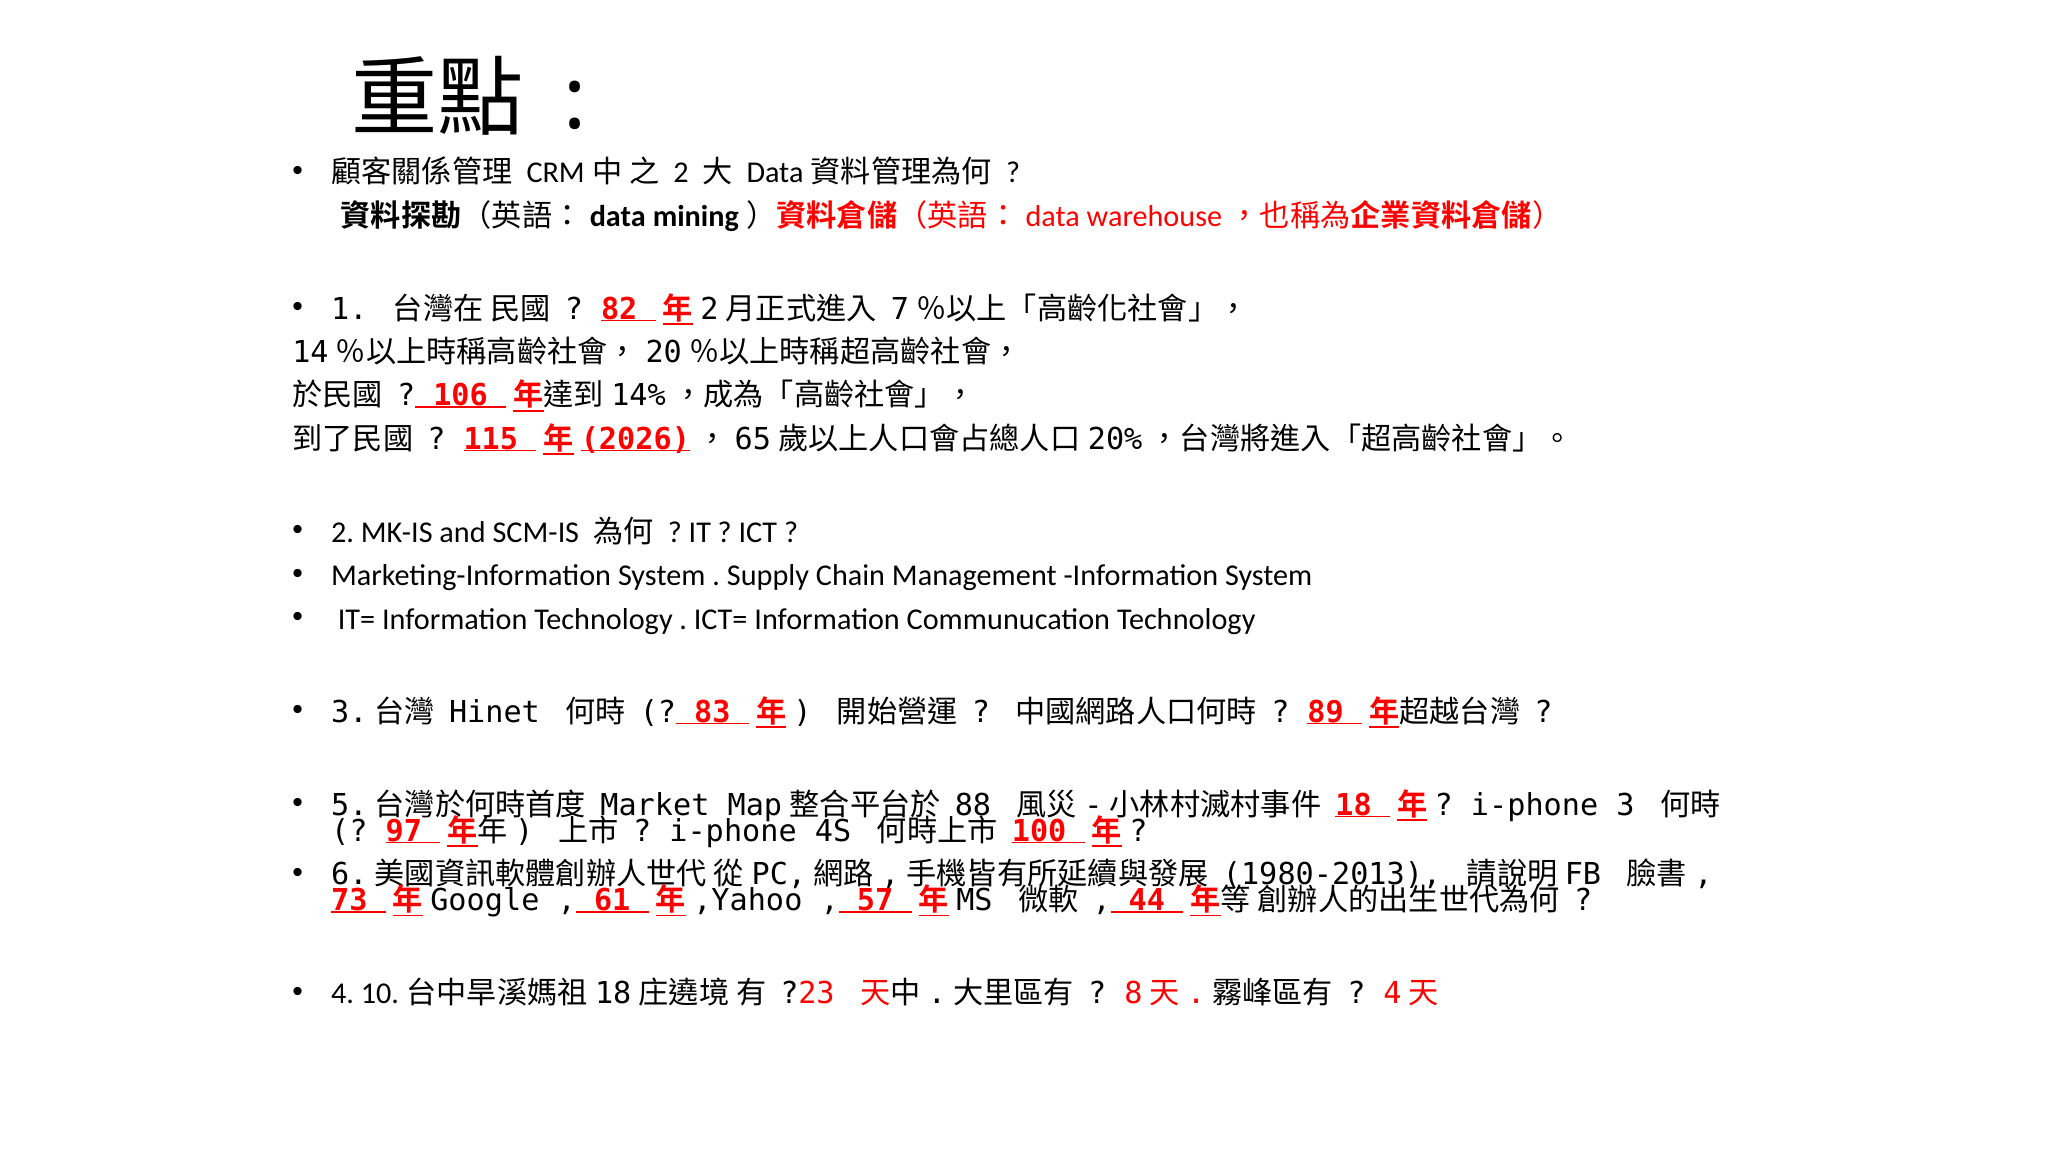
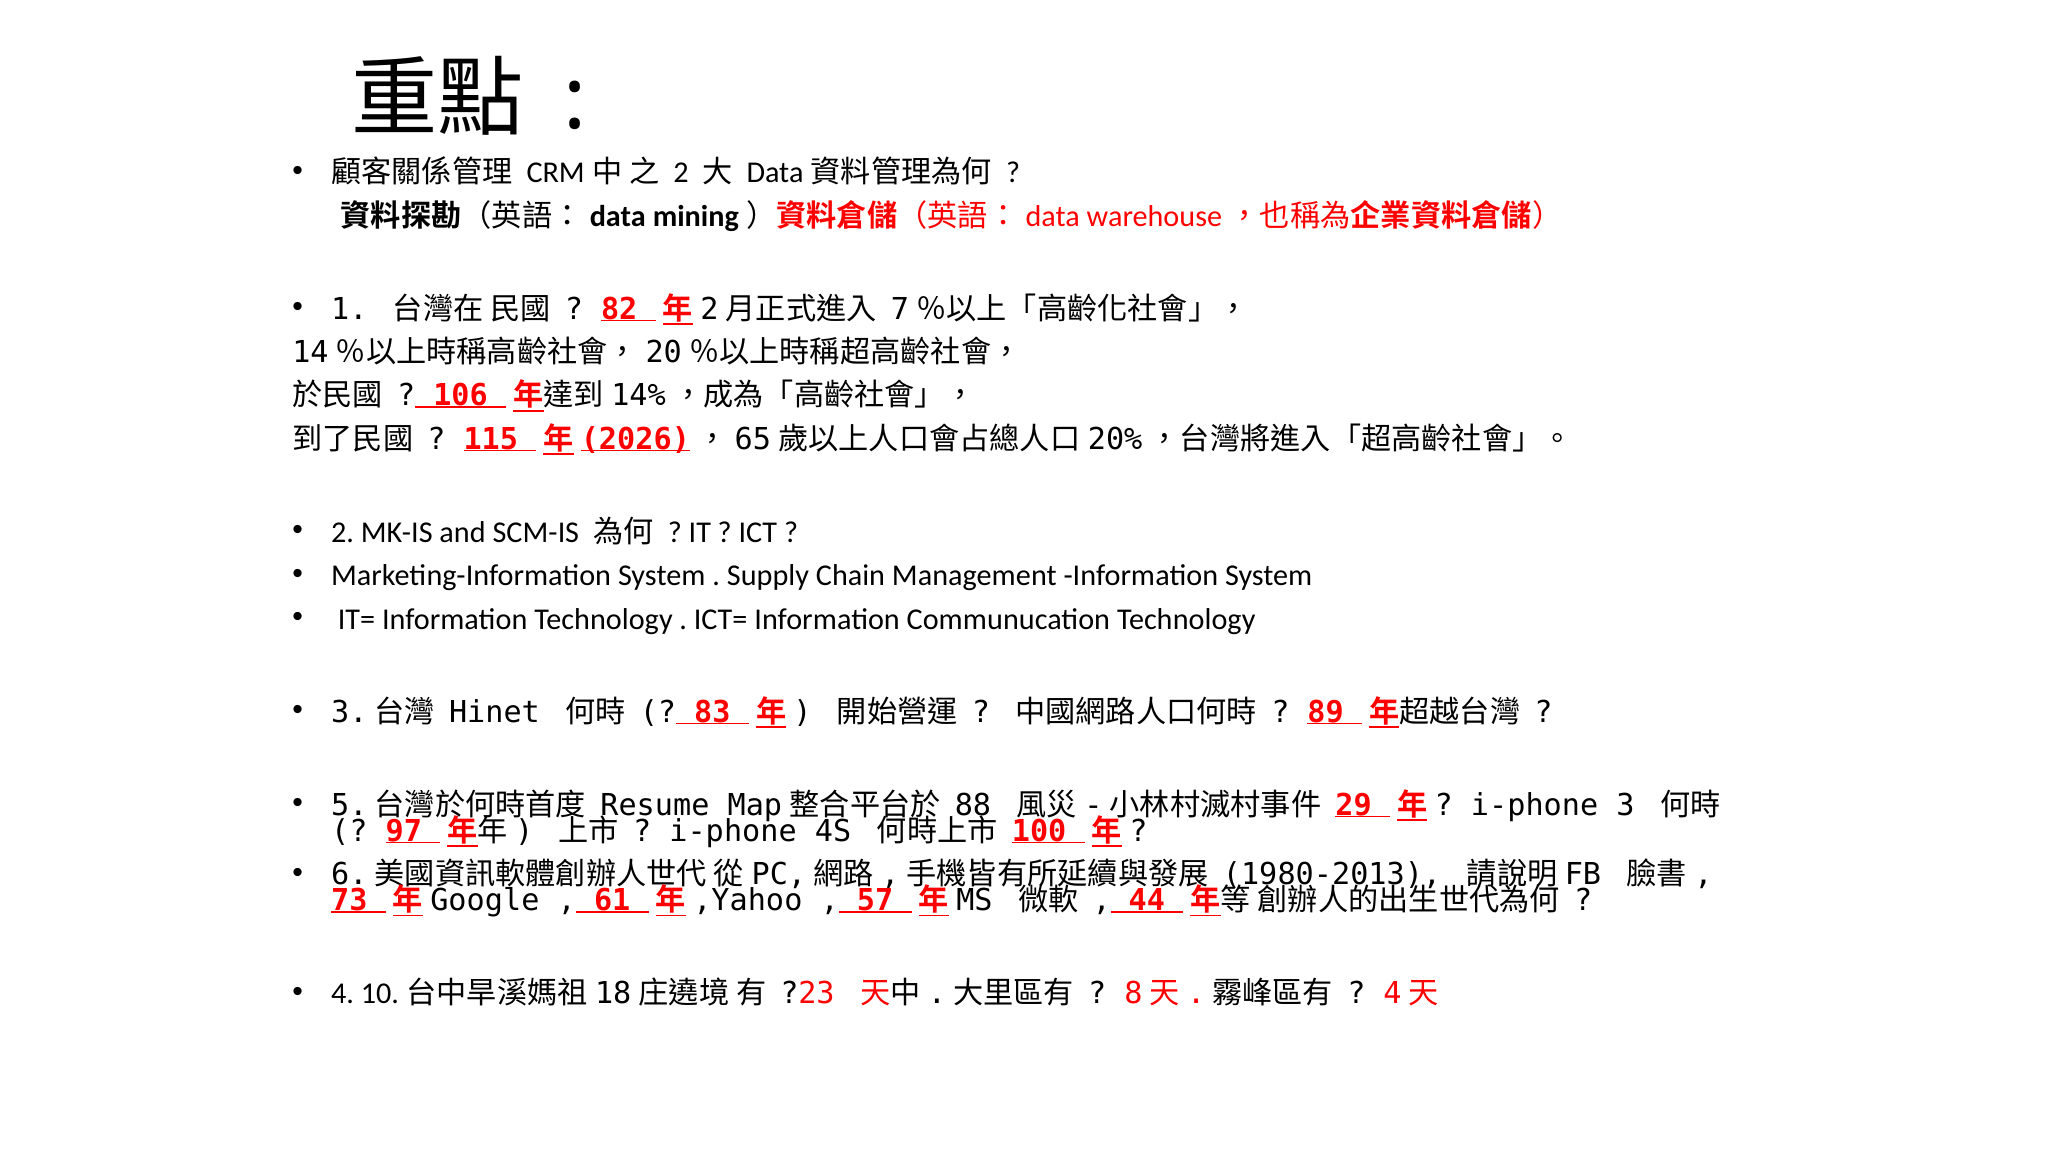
Market: Market -> Resume (655, 805)
18: 18 -> 29 (1354, 805)
